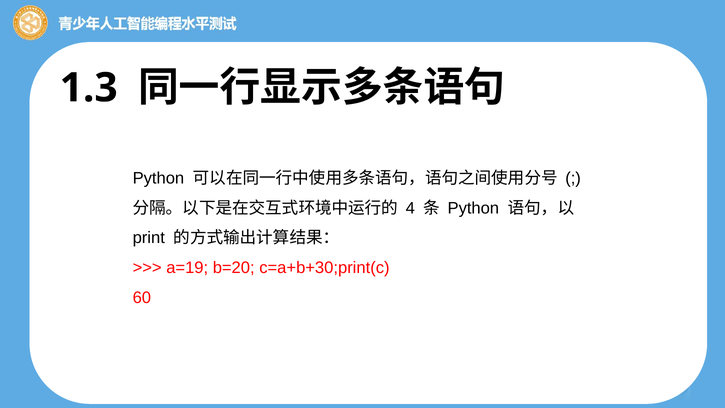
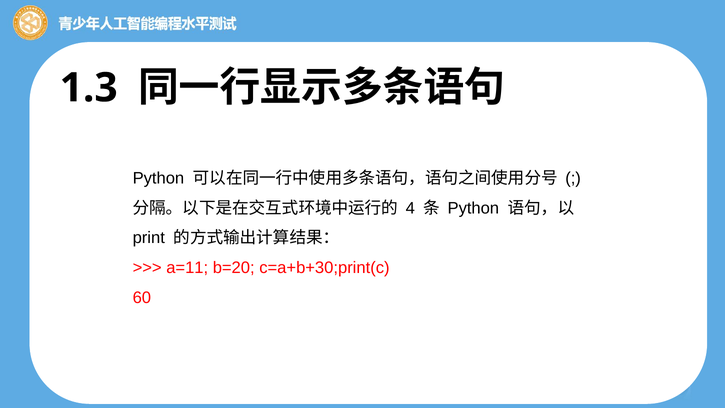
a=19: a=19 -> a=11 (187, 268)
